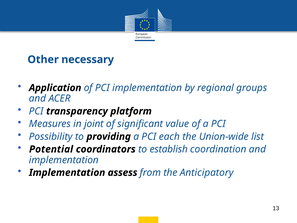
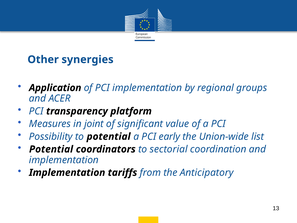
necessary: necessary -> synergies (88, 59)
to providing: providing -> potential (109, 136)
each: each -> early (169, 136)
establish: establish -> sectorial (169, 149)
assess: assess -> tariffs (122, 172)
